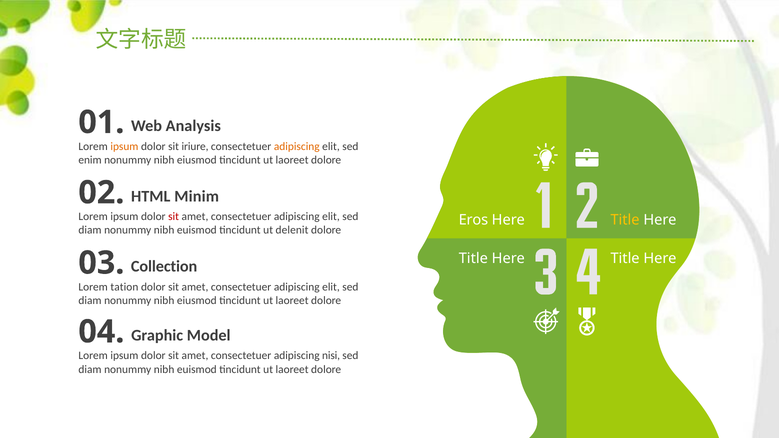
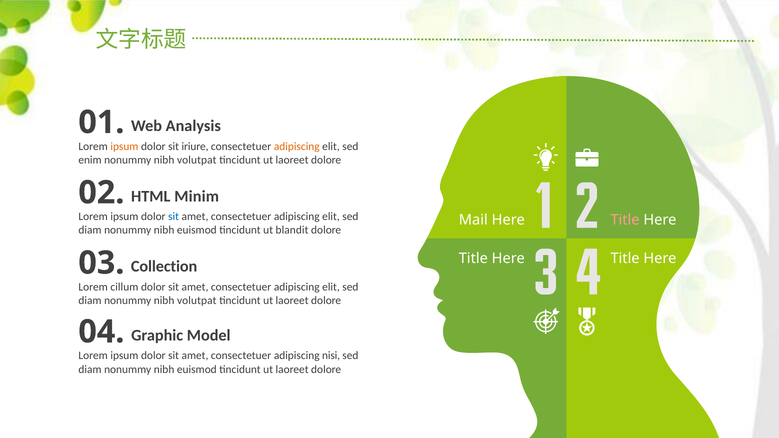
eiusmod: eiusmod -> volutpat (197, 160)
sit colour: red -> blue (174, 217)
Eros: Eros -> Mail (473, 220)
Title colour: yellow -> pink (625, 220)
delenit: delenit -> blandit (292, 230)
tation: tation -> cillum (124, 287)
diam nonummy nibh eiusmod: eiusmod -> volutpat (197, 301)
